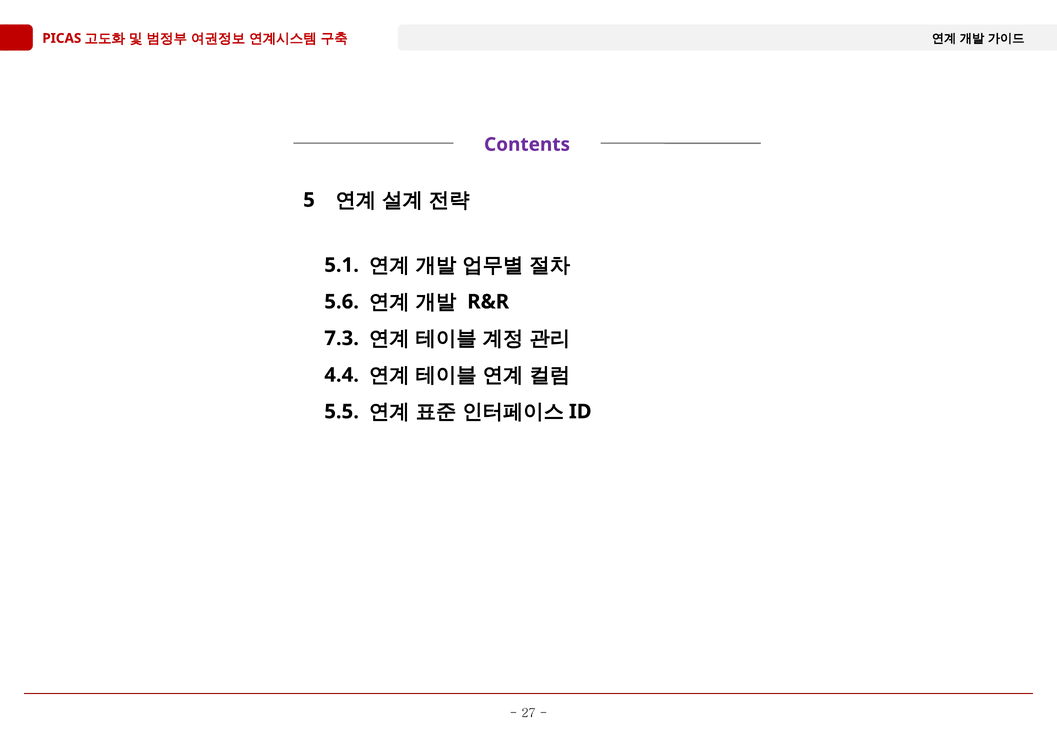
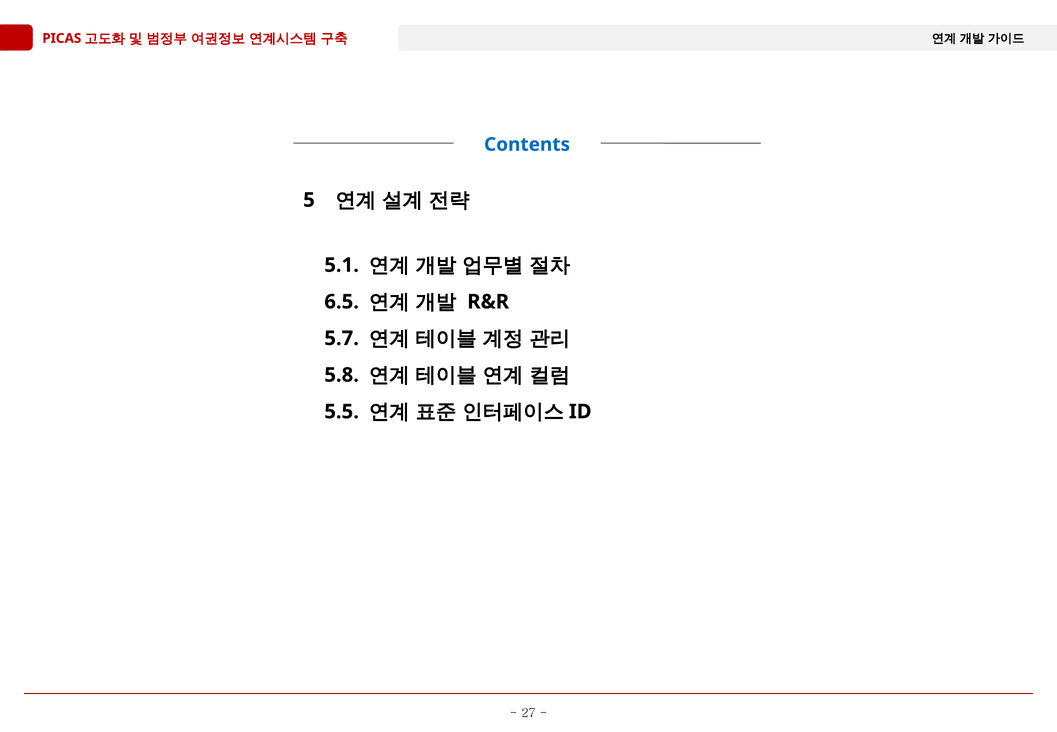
Contents colour: purple -> blue (527, 144)
5.6: 5.6 -> 6.5 (342, 302)
7.3: 7.3 -> 5.7 (342, 338)
4.4: 4.4 -> 5.8 (342, 375)
